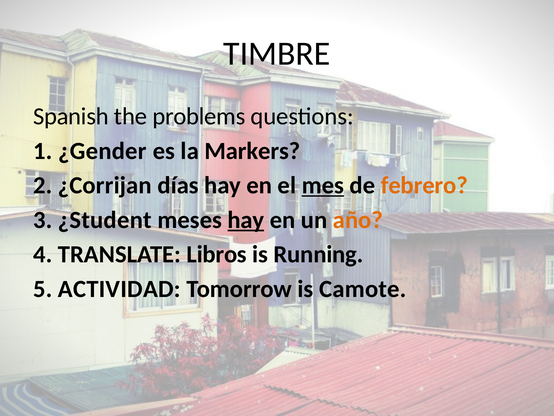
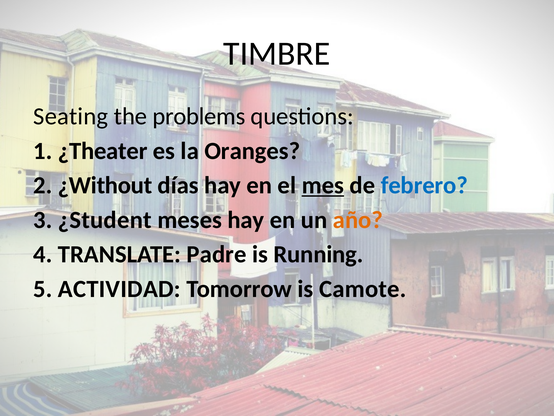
Spanish: Spanish -> Seating (71, 116)
¿Gender: ¿Gender -> ¿Theater (103, 151)
Markers: Markers -> Oranges (252, 151)
¿Corrijan: ¿Corrijan -> ¿Without (105, 185)
febrero colour: orange -> blue (424, 185)
hay underline: present -> none (246, 220)
Libros: Libros -> Padre (217, 254)
